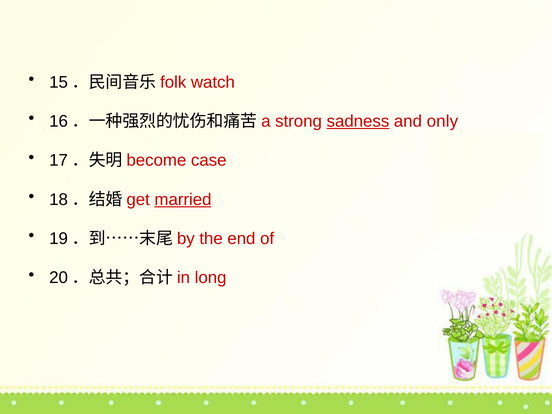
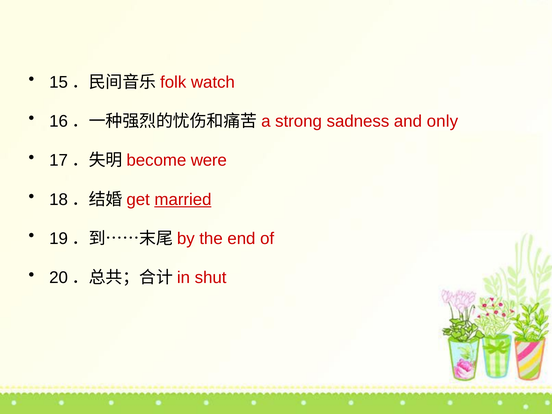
sadness underline: present -> none (358, 121)
case: case -> were (209, 160)
long: long -> shut (211, 278)
